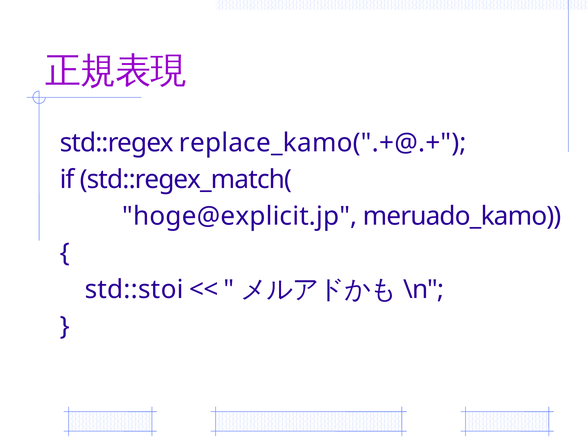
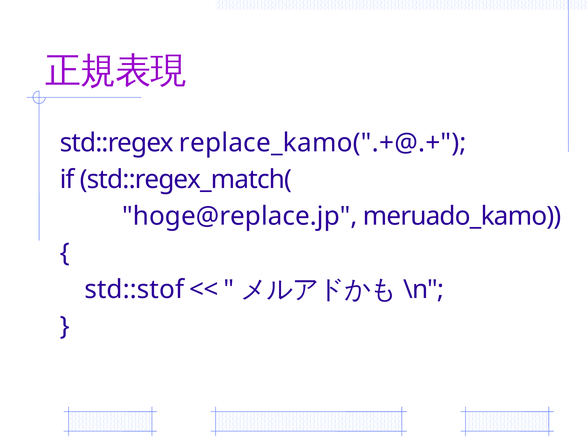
hoge@explicit.jp: hoge@explicit.jp -> hoge@replace.jp (240, 216)
std::stoi: std::stoi -> std::stof (134, 289)
